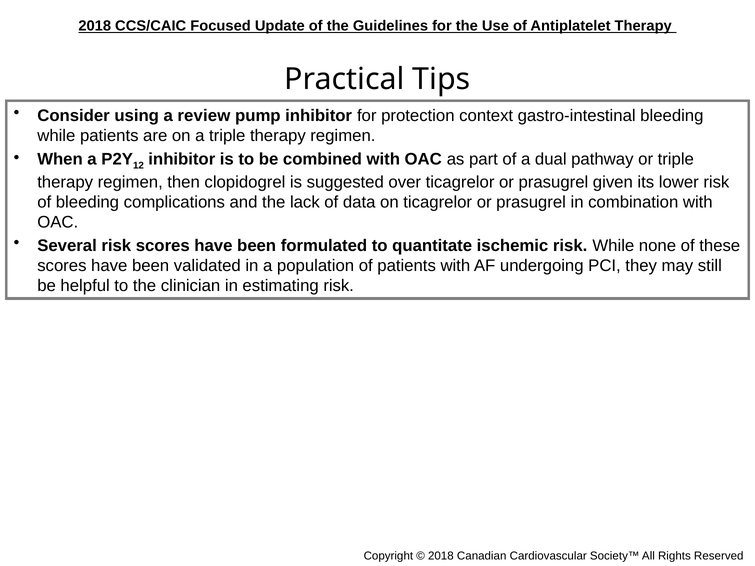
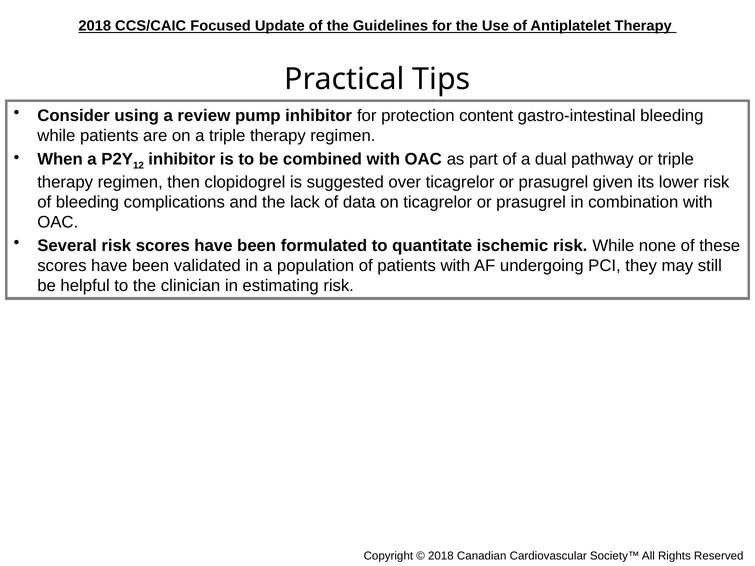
context: context -> content (486, 116)
